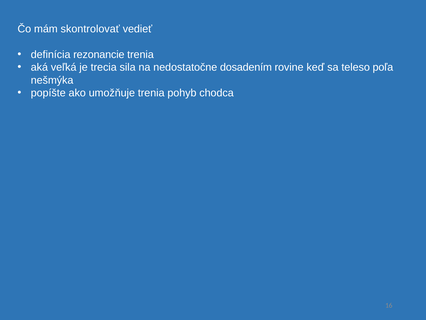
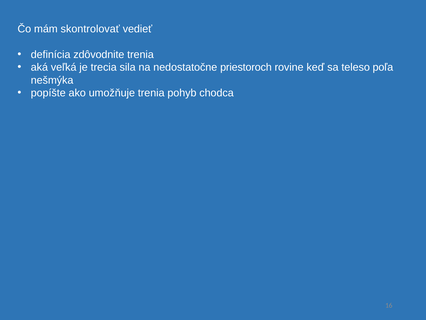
rezonancie: rezonancie -> zdôvodnite (99, 54)
dosadením: dosadením -> priestoroch (246, 67)
